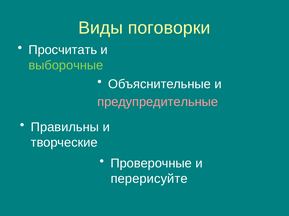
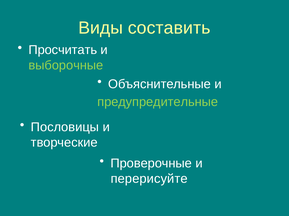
поговорки: поговорки -> составить (169, 28)
предупредительные colour: pink -> light green (158, 102)
Правильны: Правильны -> Пословицы (65, 128)
